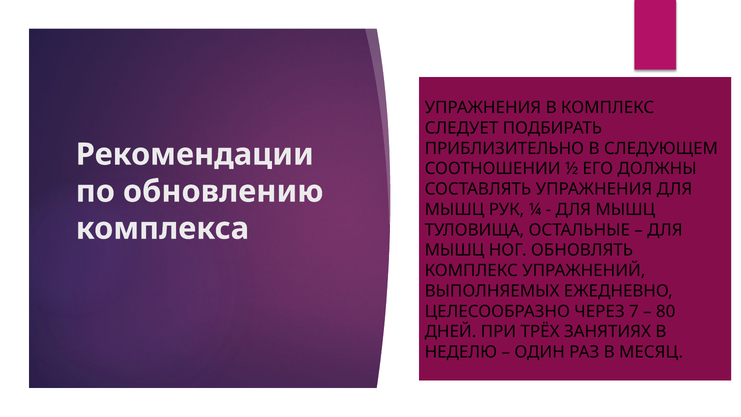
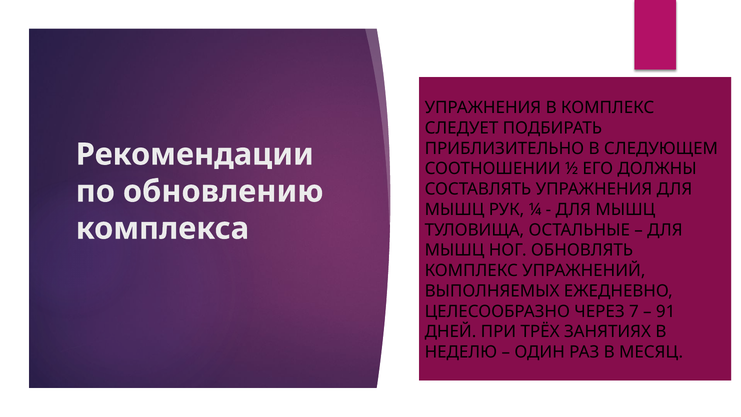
80: 80 -> 91 (666, 311)
